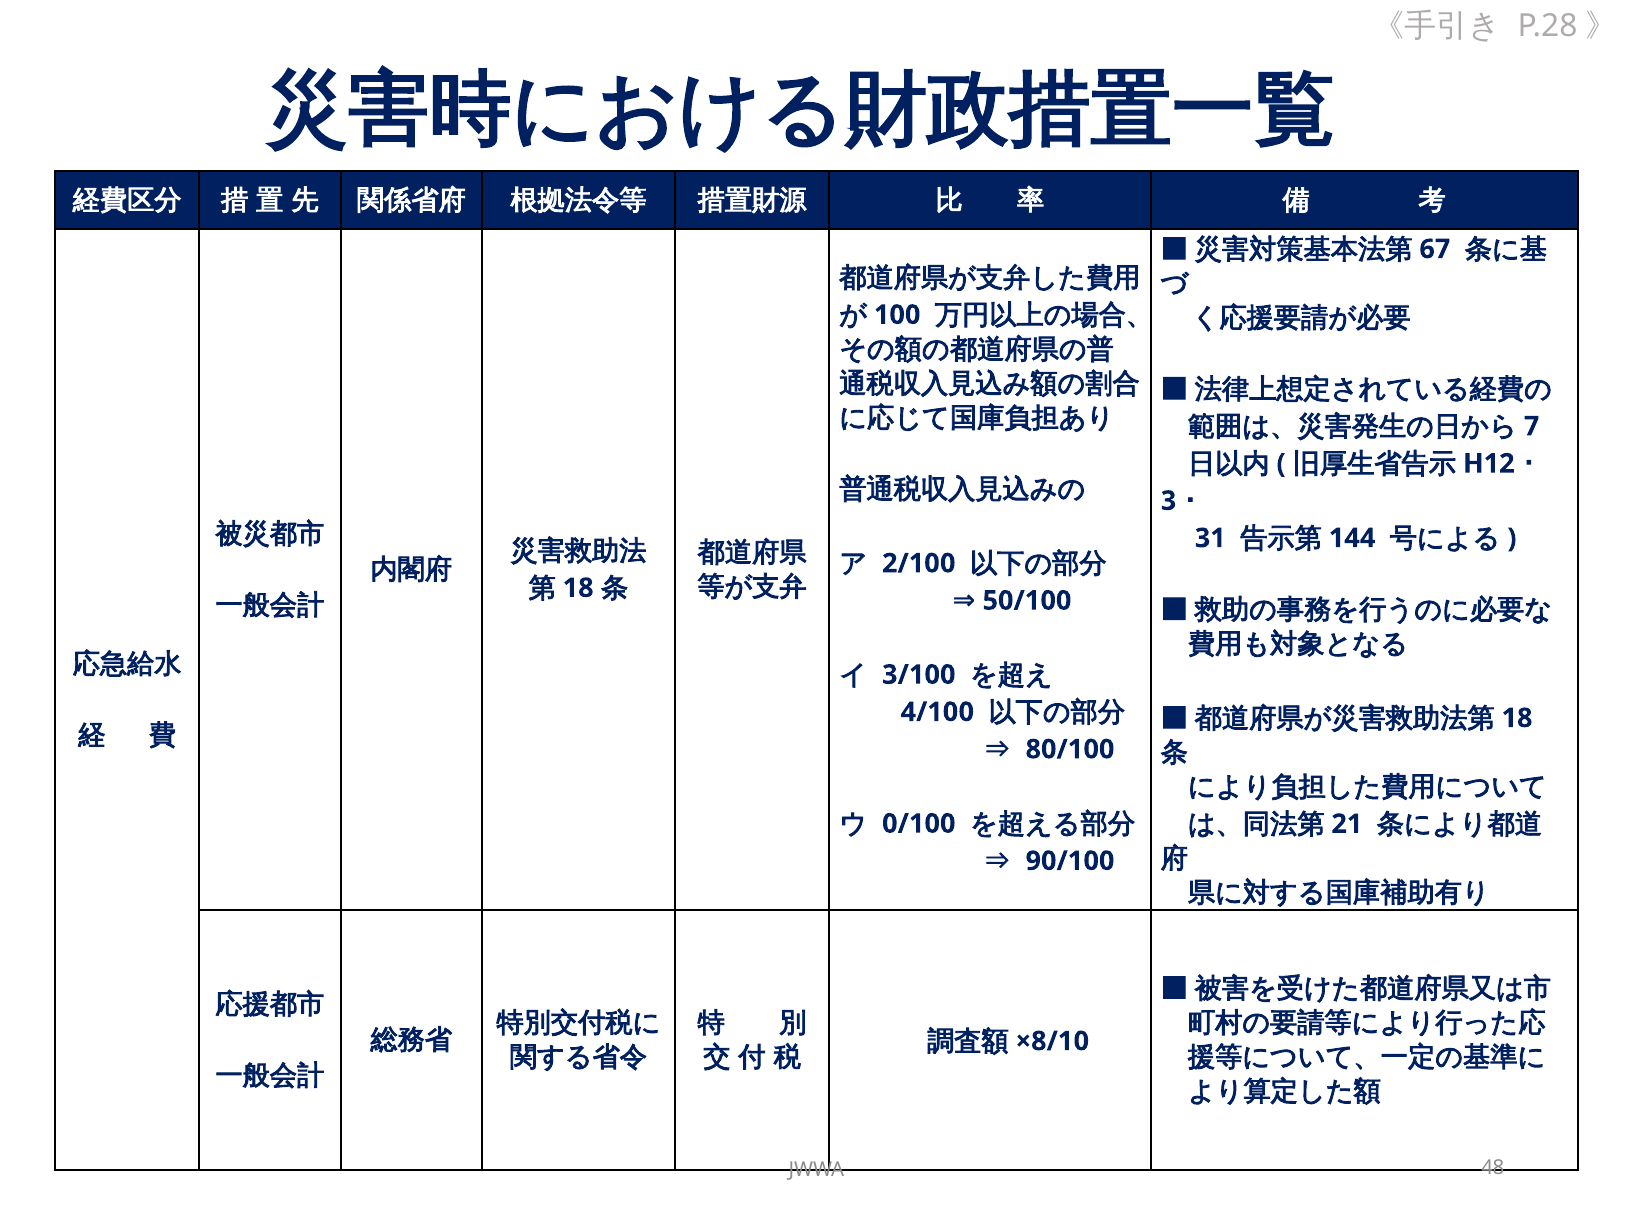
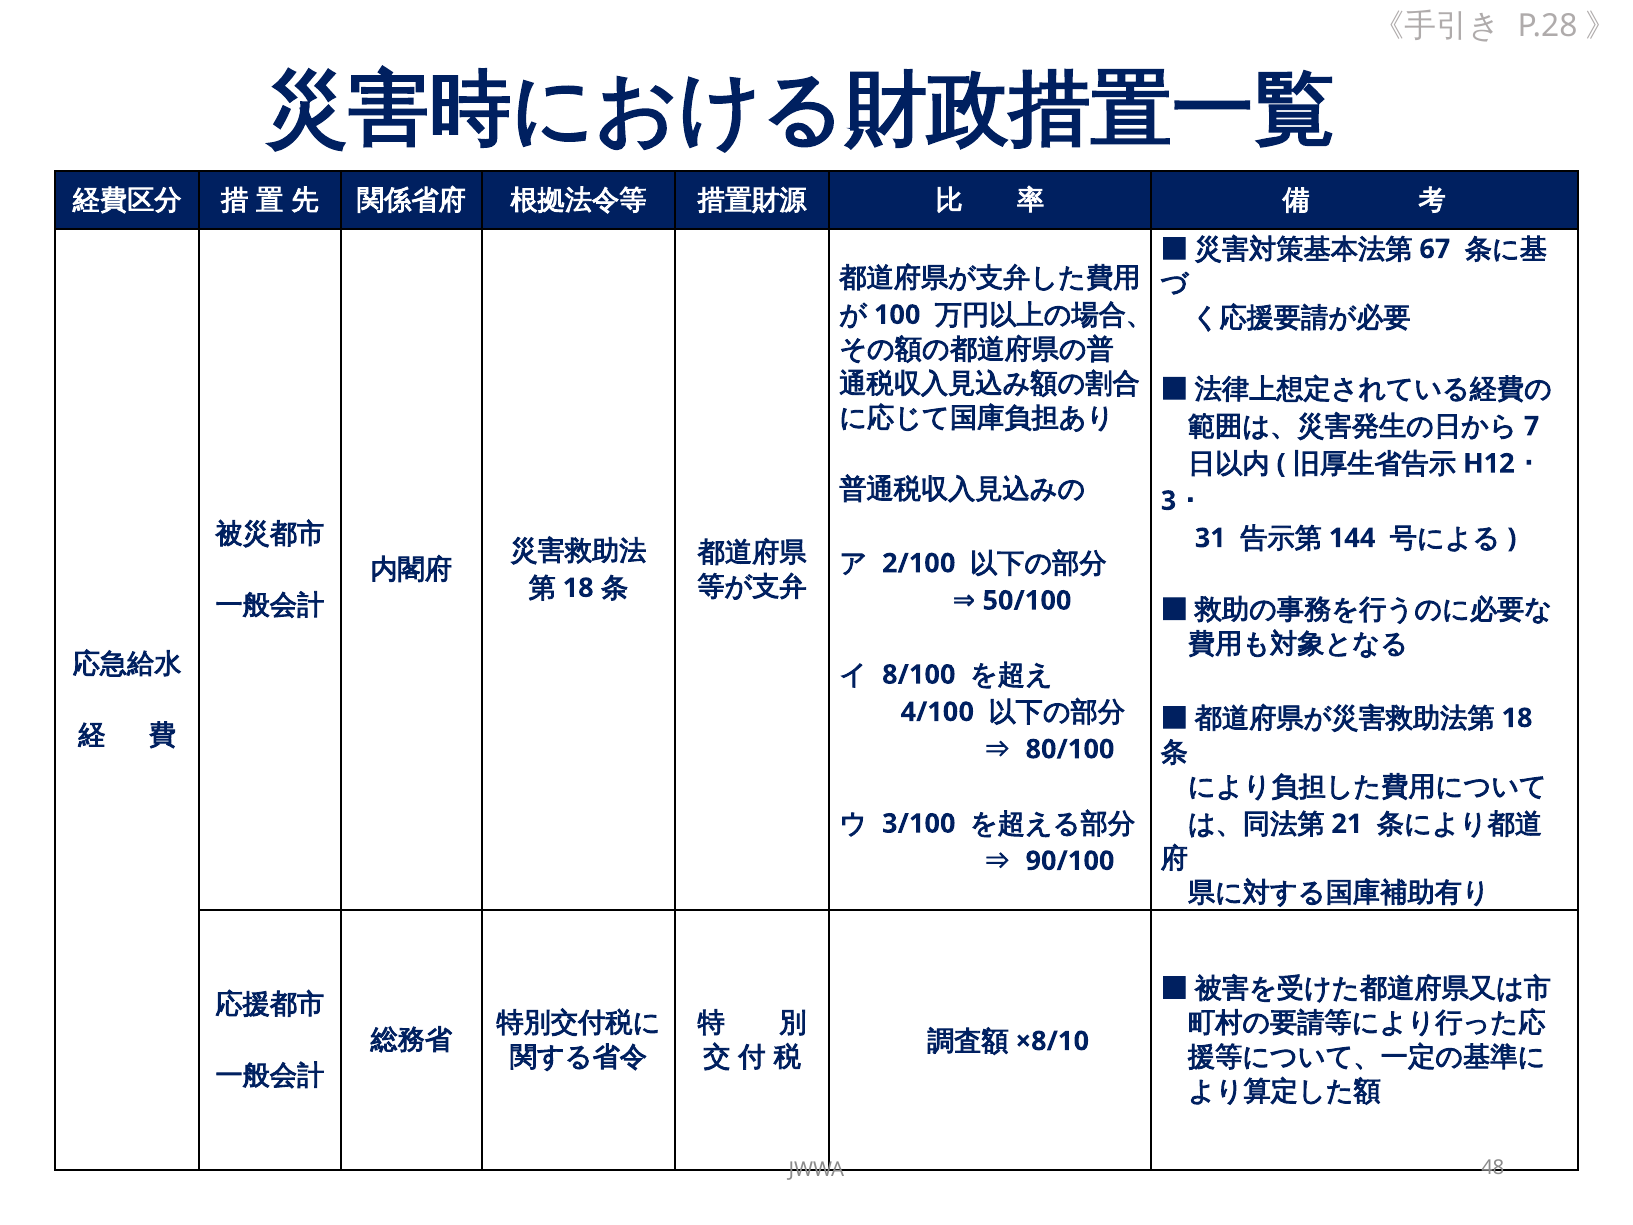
3/100: 3/100 -> 8/100 (919, 675)
0/100: 0/100 -> 3/100 (919, 824)
